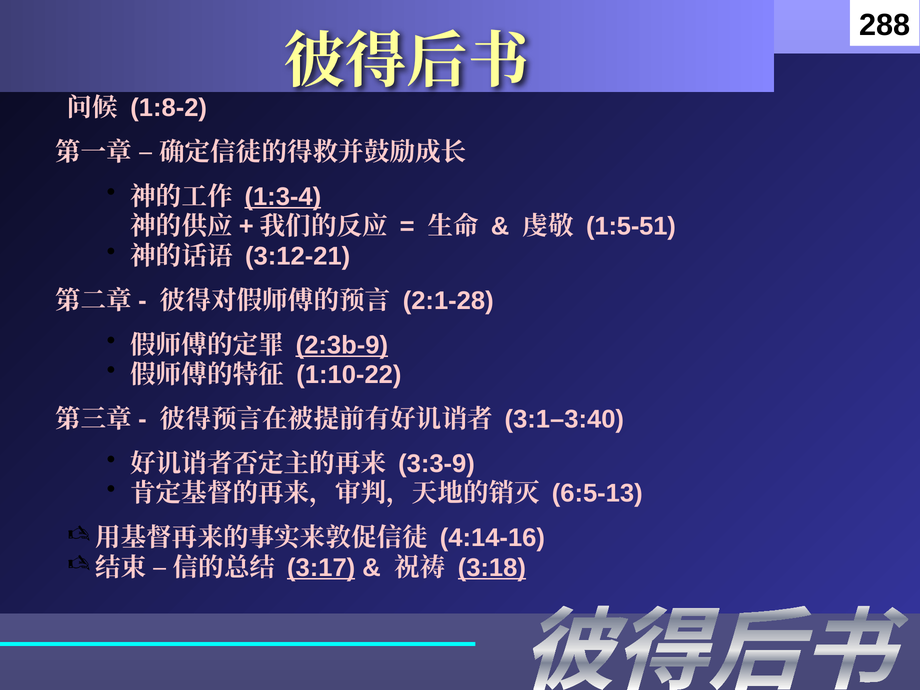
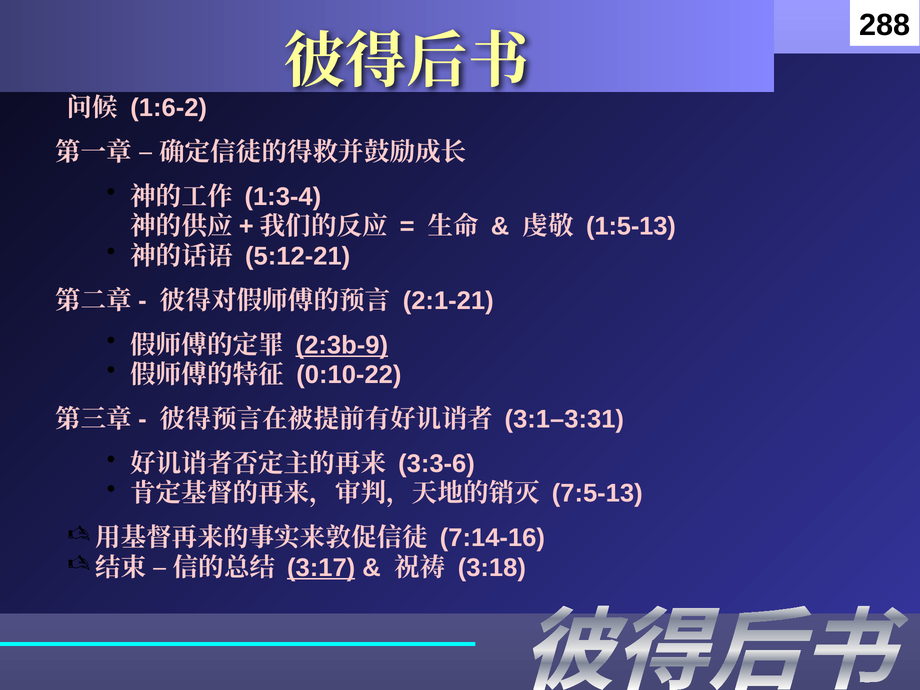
1:8-2: 1:8-2 -> 1:6-2 (169, 108)
1:3-4 underline: present -> none (283, 197)
1:5-51: 1:5-51 -> 1:5-13 (631, 226)
3:12-21: 3:12-21 -> 5:12-21 (298, 256)
2:1-28: 2:1-28 -> 2:1-21 (448, 301)
1:10-22: 1:10-22 -> 0:10-22 (349, 375)
3:1–3:40: 3:1–3:40 -> 3:1–3:31 (564, 419)
3:3-9: 3:3-9 -> 3:3-6 (437, 464)
6:5-13: 6:5-13 -> 7:5-13 (597, 494)
4:14-16: 4:14-16 -> 7:14-16 (492, 538)
3:18 underline: present -> none (492, 568)
